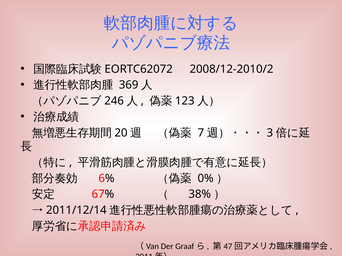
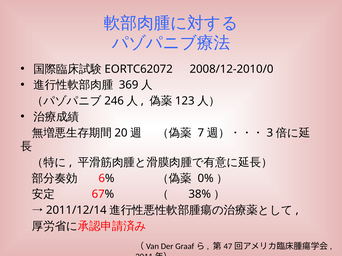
2008/12-2010/2: 2008/12-2010/2 -> 2008/12-2010/0 (231, 69)
